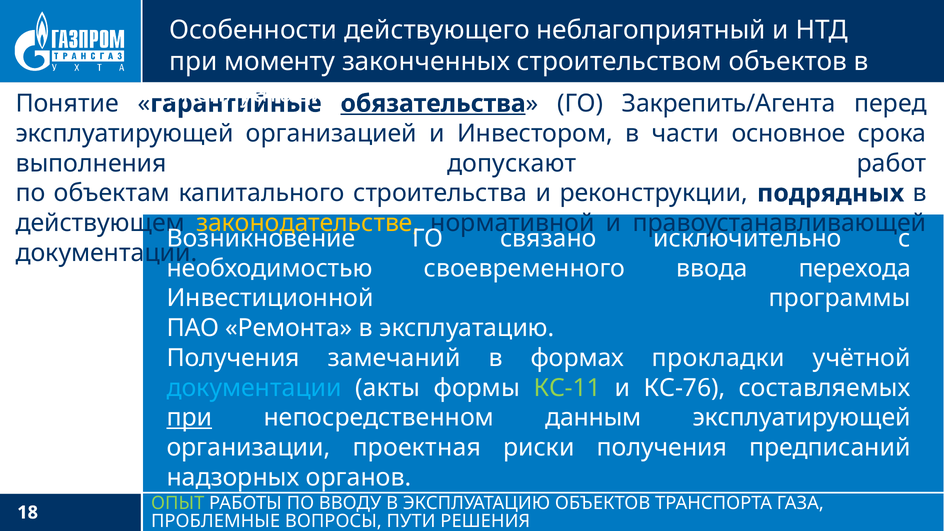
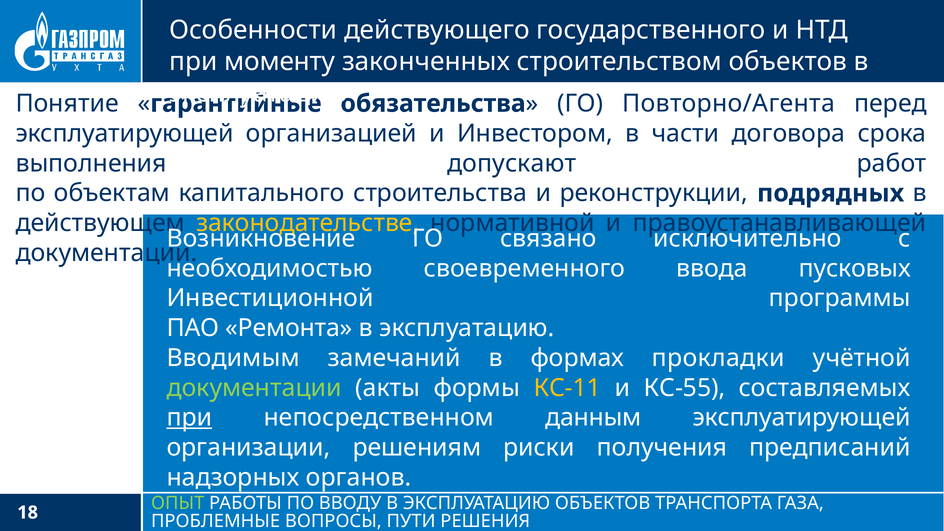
неблагоприятный: неблагоприятный -> государственного (651, 30)
обязательства underline: present -> none (433, 104)
Закрепить/Агента: Закрепить/Агента -> Повторно/Агента (729, 104)
основное: основное -> договора (788, 133)
перехода: перехода -> пусковых (855, 268)
Получения: Получения -> Вводимым (233, 358)
документации colour: light blue -> light green (254, 388)
КС‑11 colour: light green -> yellow (567, 388)
КС‑76: КС‑76 -> КС‑55 (684, 388)
проектная: проектная -> решениям (417, 448)
